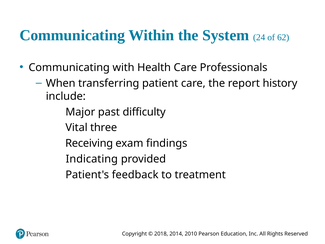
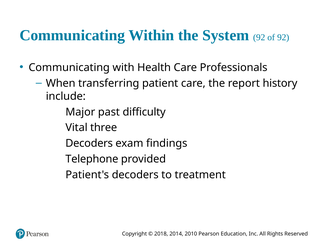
System 24: 24 -> 92 (259, 37)
of 62: 62 -> 92 (283, 37)
Receiving: Receiving -> Decoders (89, 143)
Indicating: Indicating -> Telephone (92, 159)
Patient's feedback: feedback -> decoders (135, 175)
